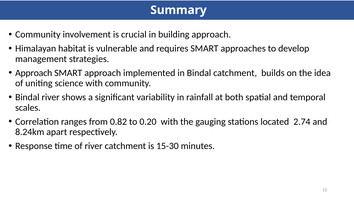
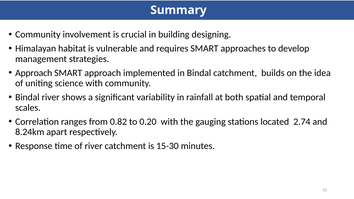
building approach: approach -> designing (211, 35)
